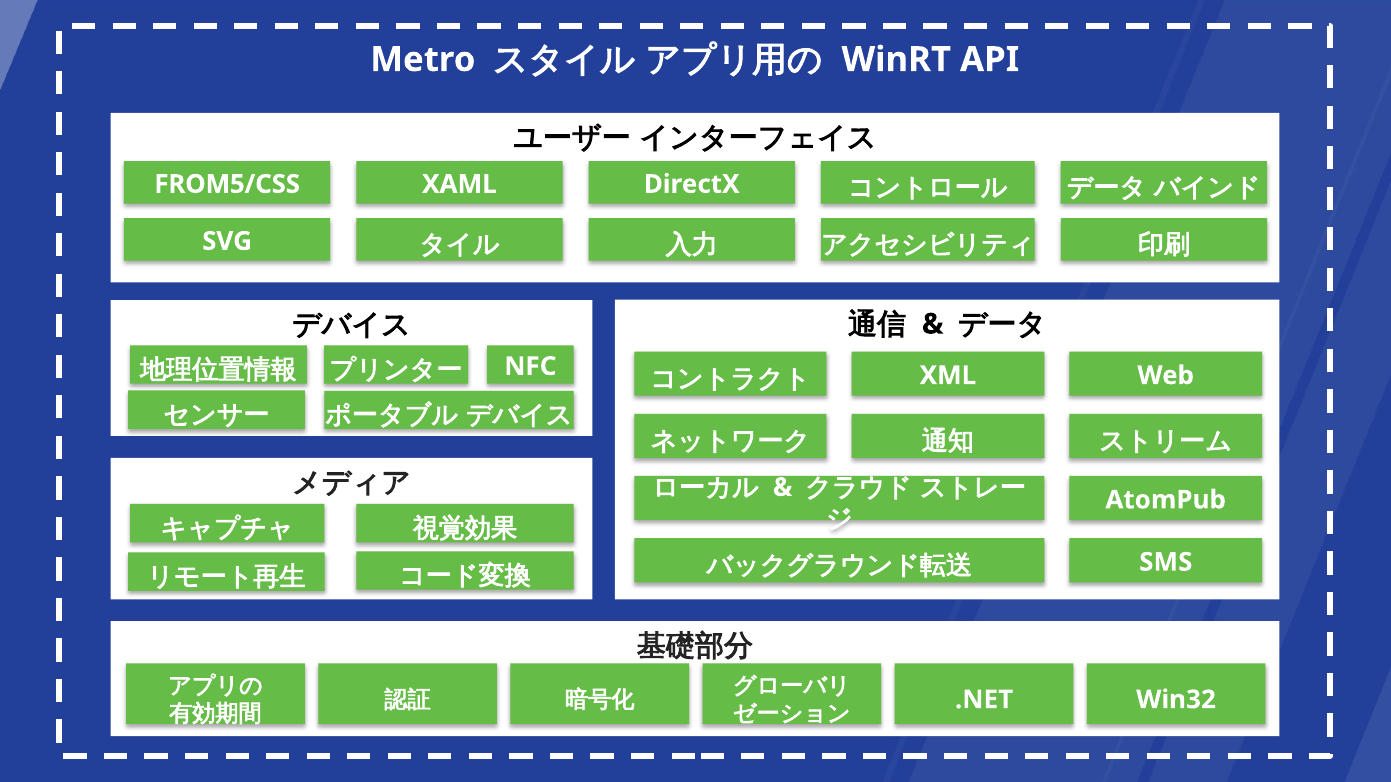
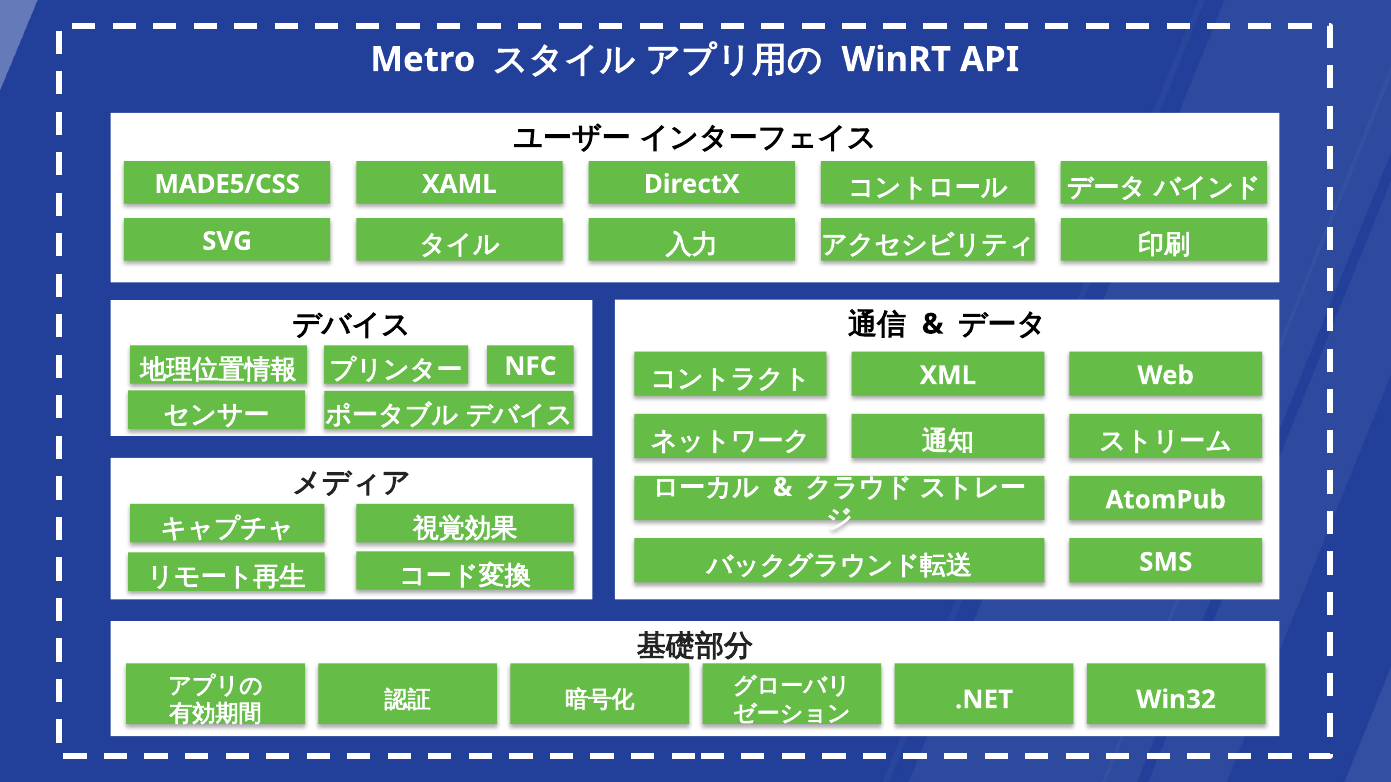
FROM5/CSS: FROM5/CSS -> MADE5/CSS (227, 184)
